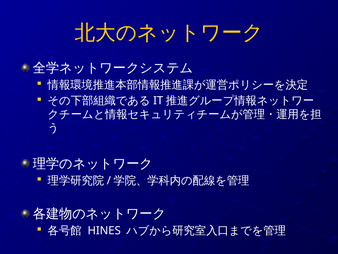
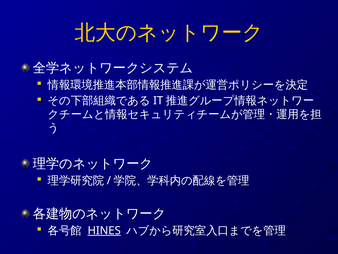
HINES underline: none -> present (104, 230)
